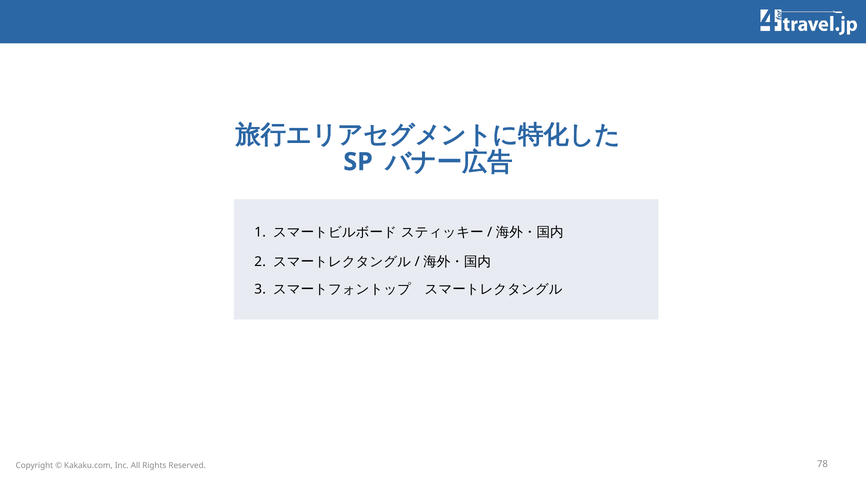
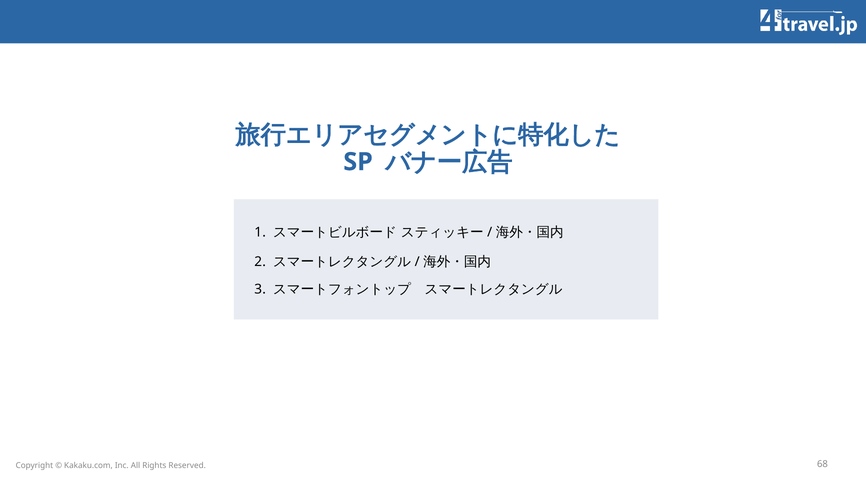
78: 78 -> 68 (822, 464)
